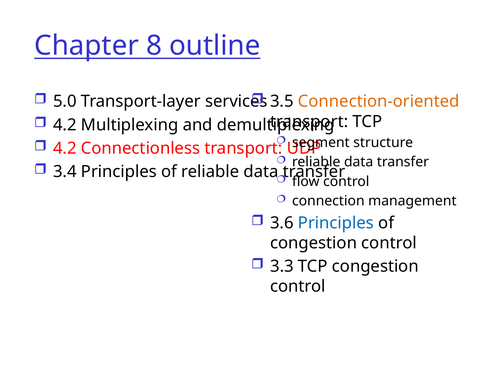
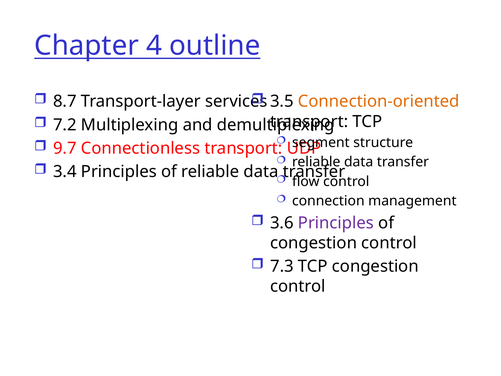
8: 8 -> 4 (154, 46)
5.0: 5.0 -> 8.7 (65, 101)
4.2: 4.2 -> 7.2 (65, 125)
4.2: 4.2 -> 9.7 (65, 148)
Principles colour: blue -> purple (336, 223)
3.3: 3.3 -> 7.3 (282, 266)
